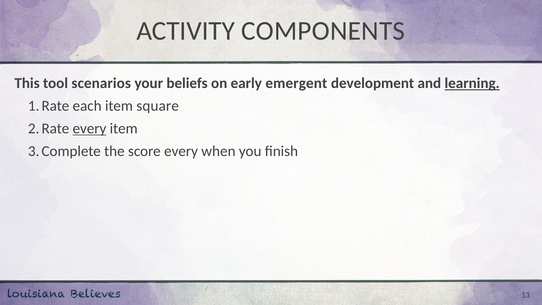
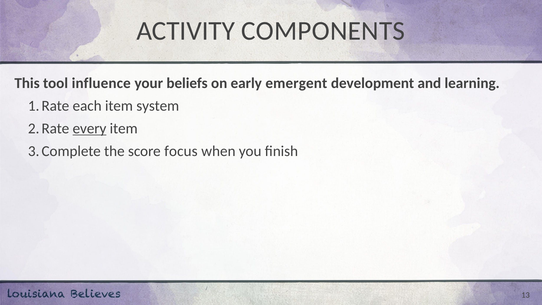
scenarios: scenarios -> influence (101, 83)
learning underline: present -> none (472, 83)
square: square -> system (158, 106)
score every: every -> focus (181, 151)
